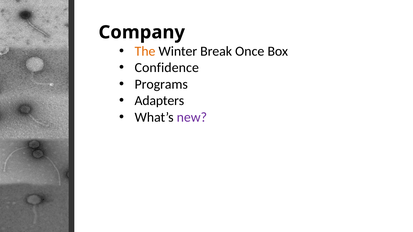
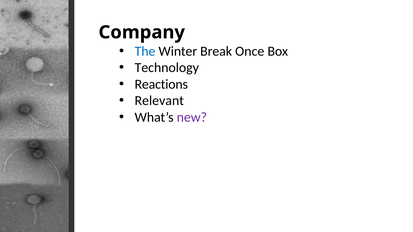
The colour: orange -> blue (145, 51)
Confidence: Confidence -> Technology (167, 68)
Programs: Programs -> Reactions (161, 84)
Adapters: Adapters -> Relevant (159, 101)
